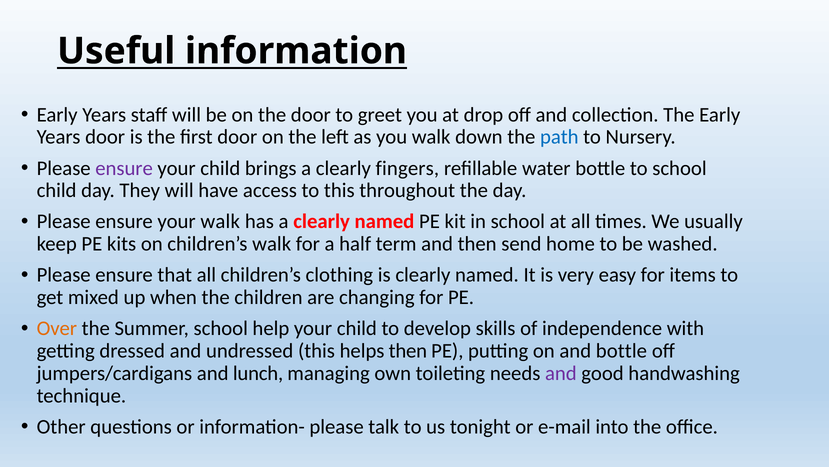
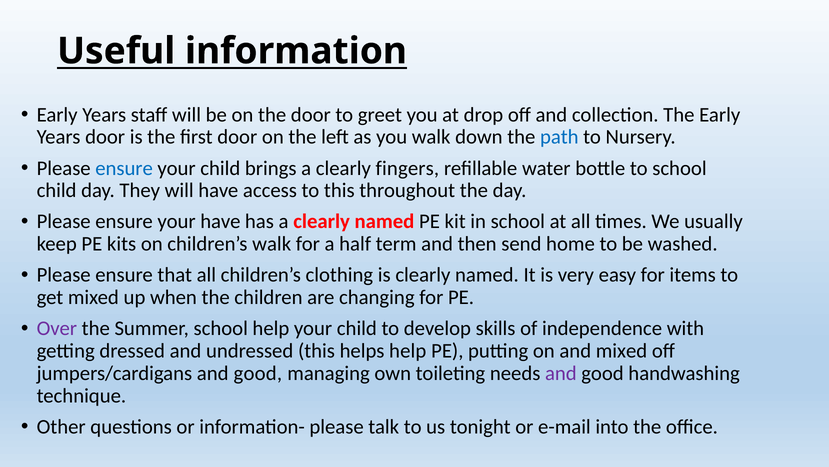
ensure colour: purple -> blue (124, 168)
your walk: walk -> have (220, 221)
Over colour: orange -> purple (57, 328)
helps then: then -> help (408, 350)
and bottle: bottle -> mixed (621, 350)
jumpers/cardigans and lunch: lunch -> good (258, 373)
